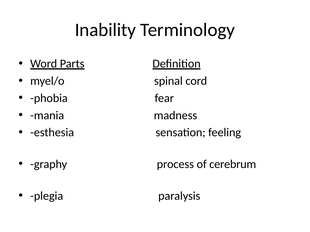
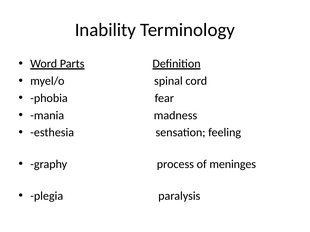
cerebrum: cerebrum -> meninges (233, 165)
